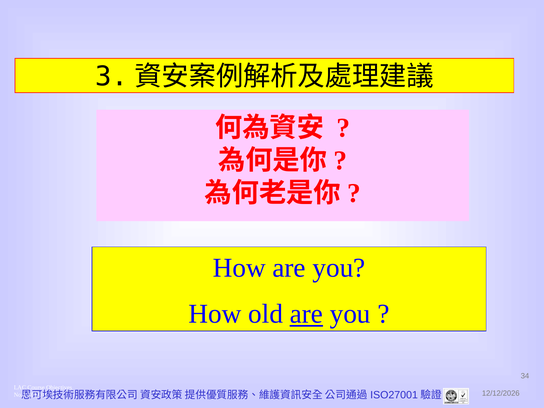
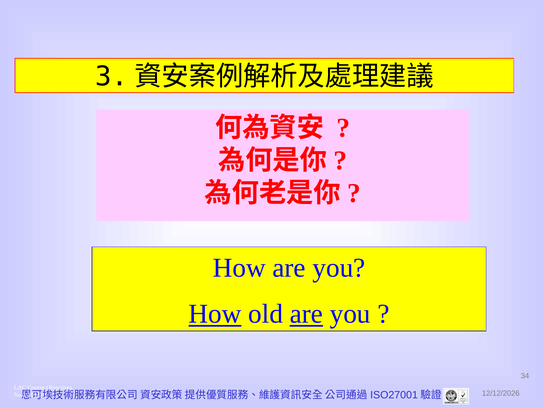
How underline: none -> present (215, 314)
